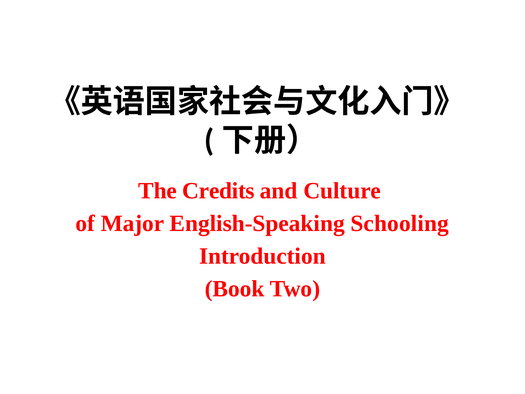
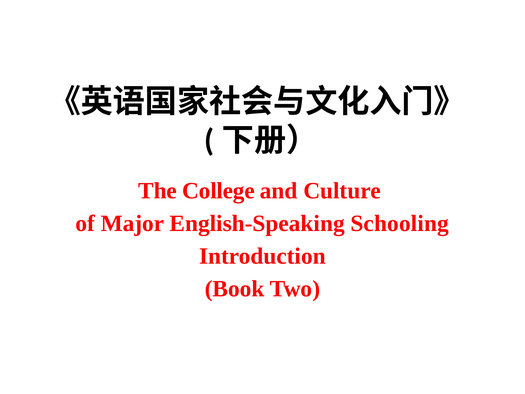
Credits: Credits -> College (219, 191)
